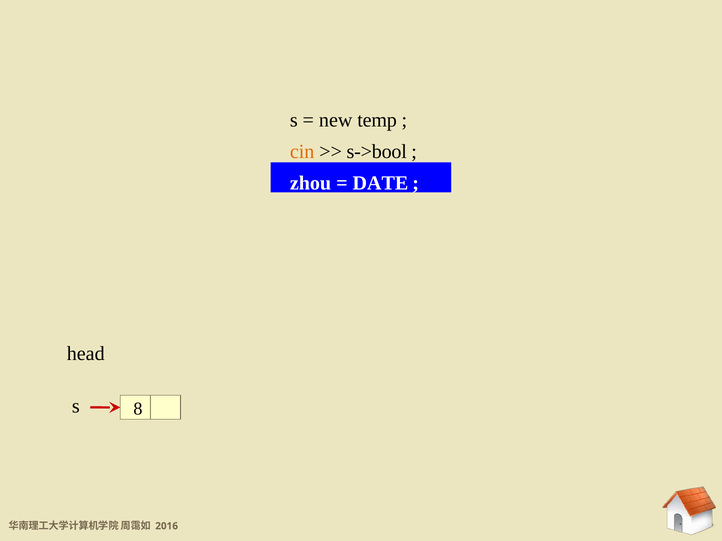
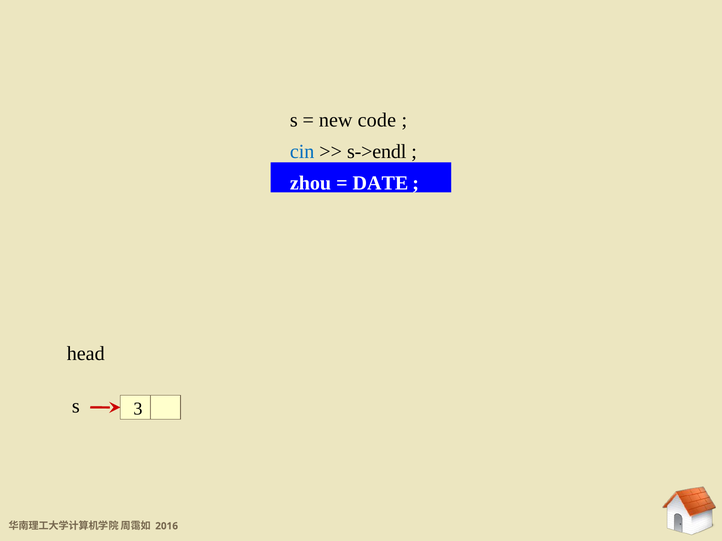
temp: temp -> code (377, 120)
cin colour: orange -> blue (302, 152)
s->bool: s->bool -> s->endl (377, 152)
8: 8 -> 3 (138, 409)
